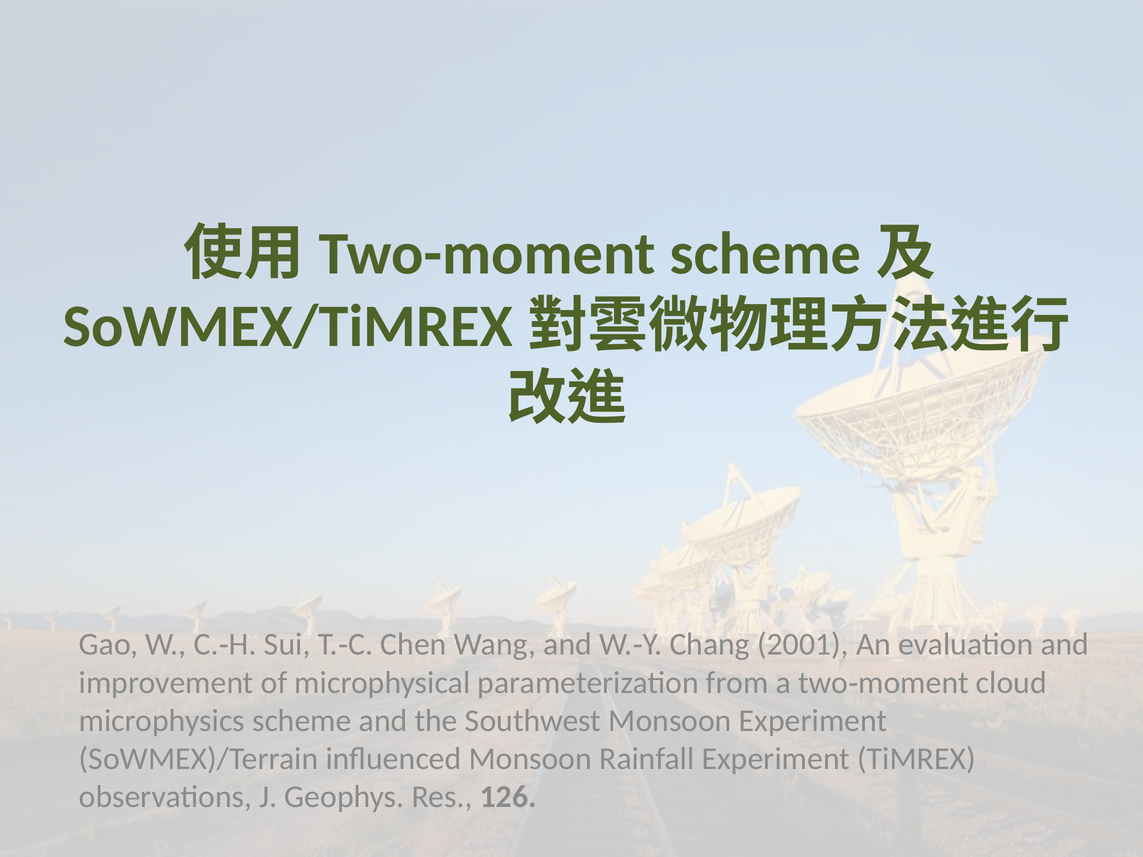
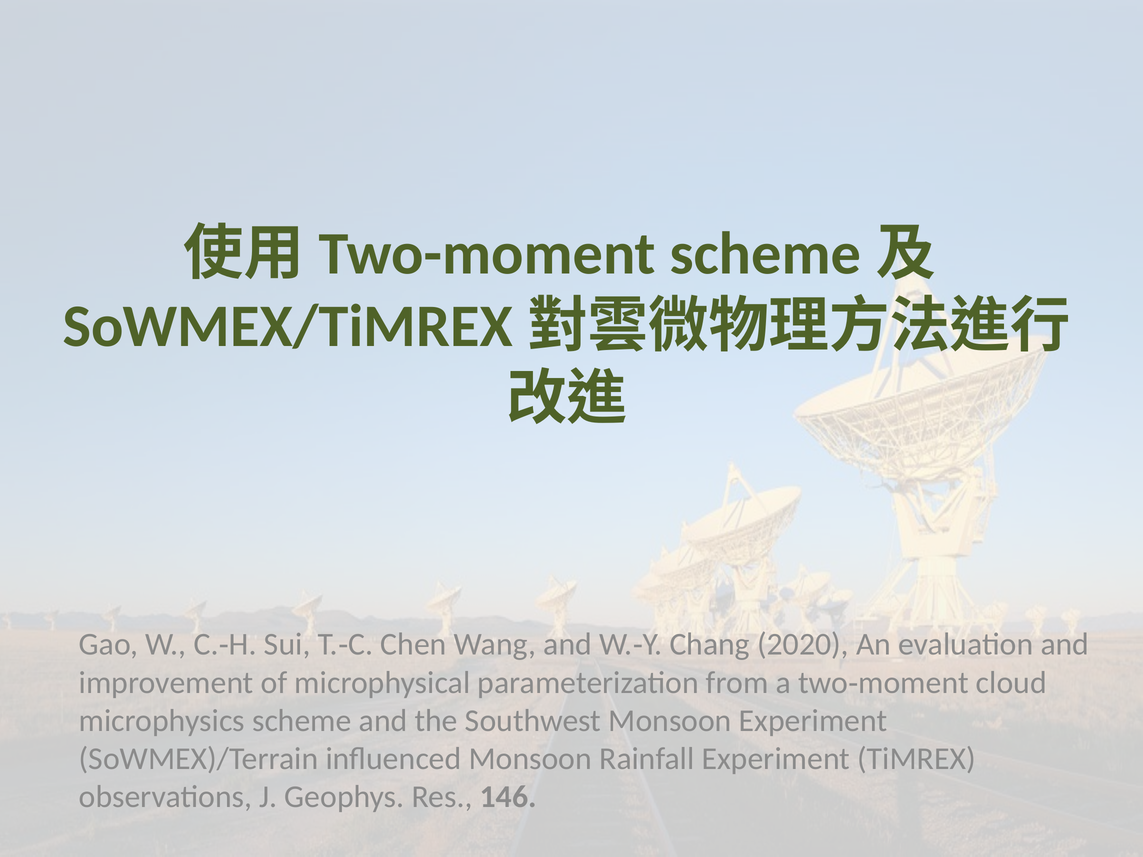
2001: 2001 -> 2020 (803, 645)
126: 126 -> 146 (508, 797)
